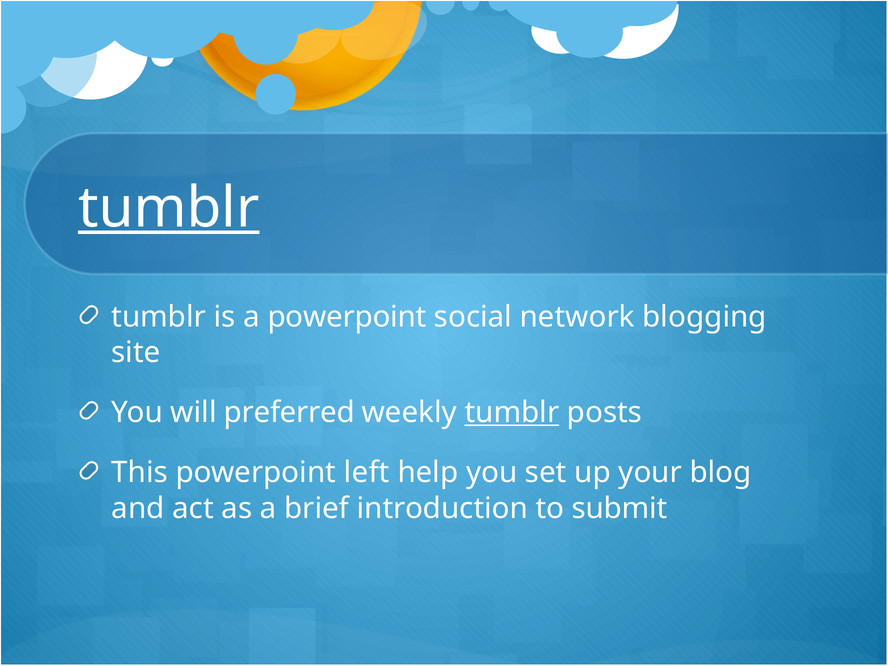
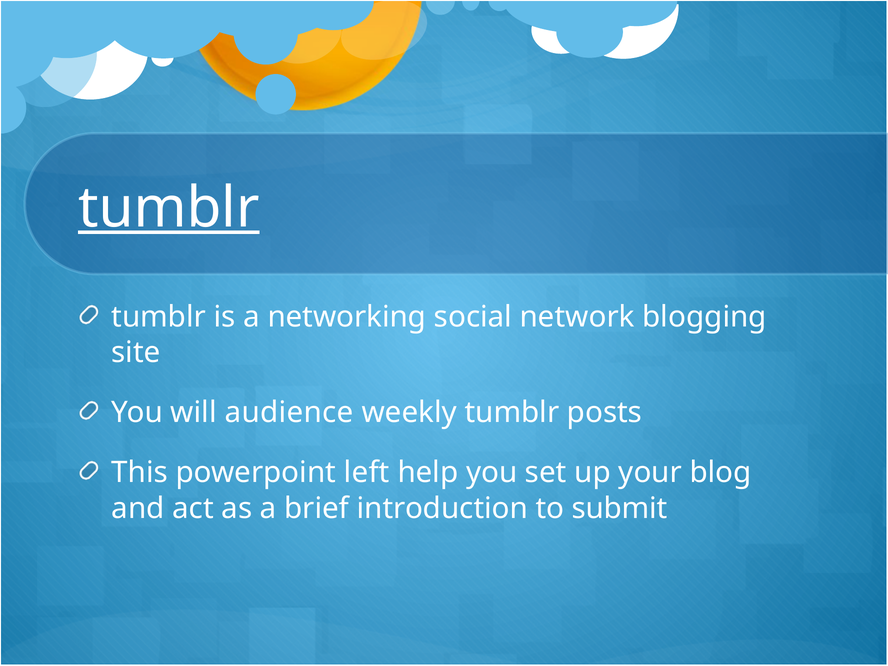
a powerpoint: powerpoint -> networking (347, 317)
preferred: preferred -> audience (289, 413)
tumblr underline: present -> none (512, 413)
